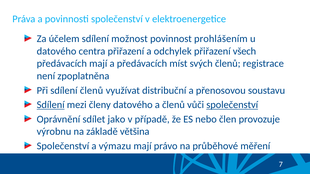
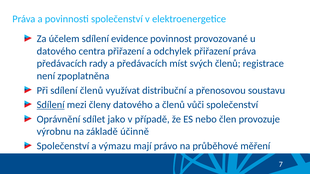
možnost: možnost -> evidence (130, 39)
prohlášením: prohlášením -> provozované (221, 39)
přiřazení všech: všech -> práva (244, 51)
předávacích mají: mají -> rady (98, 64)
společenství underline: present -> none (232, 105)
většina: většina -> účinně (135, 132)
